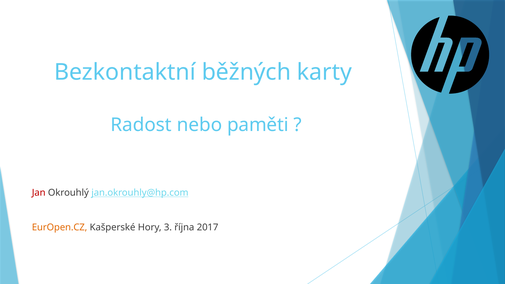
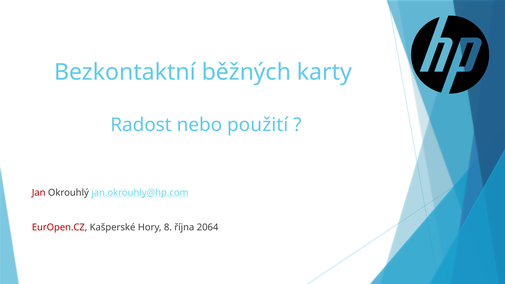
paměti: paměti -> použití (258, 125)
EurOpen.CZ colour: orange -> red (60, 227)
3: 3 -> 8 (168, 227)
2017: 2017 -> 2064 (208, 227)
